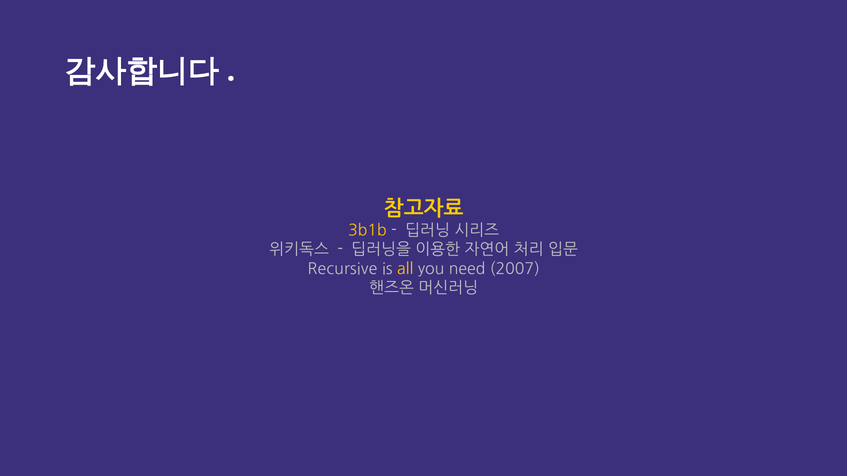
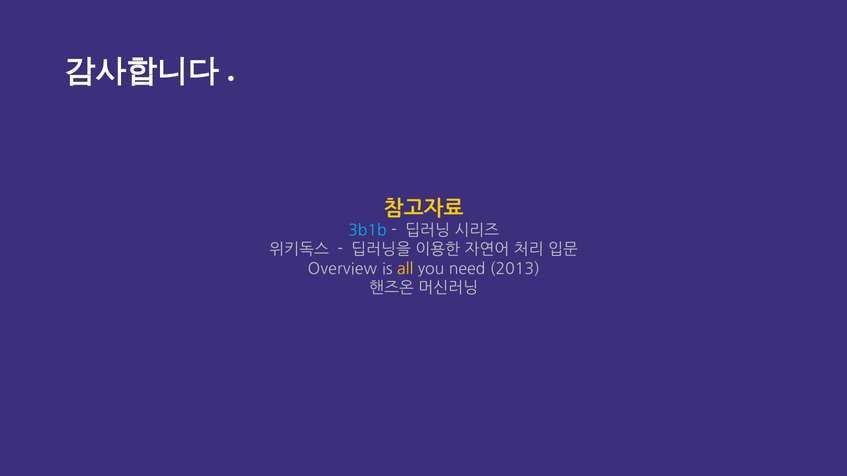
3b1b colour: yellow -> light blue (367, 231)
Recursive: Recursive -> Overview (342, 269)
2007: 2007 -> 2013 (515, 269)
